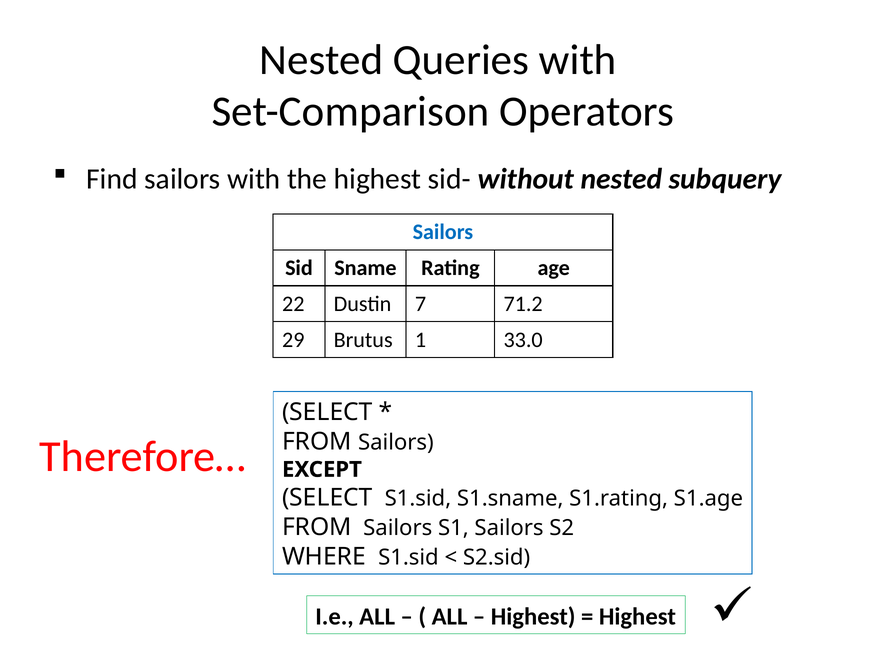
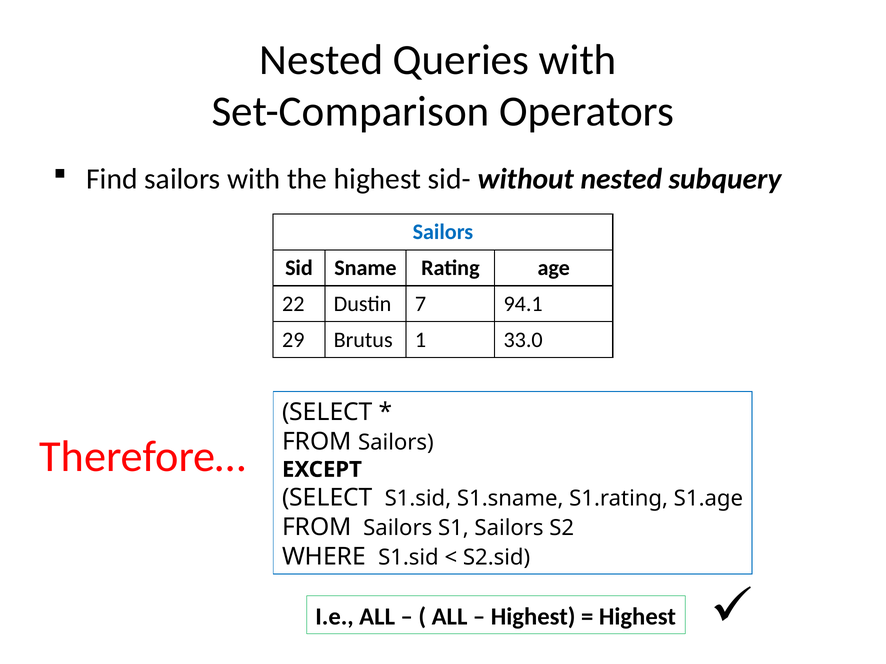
71.2: 71.2 -> 94.1 (523, 304)
